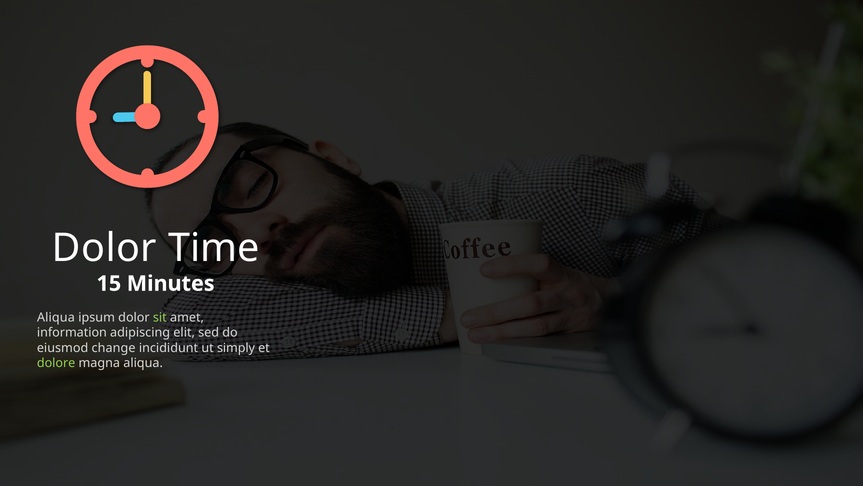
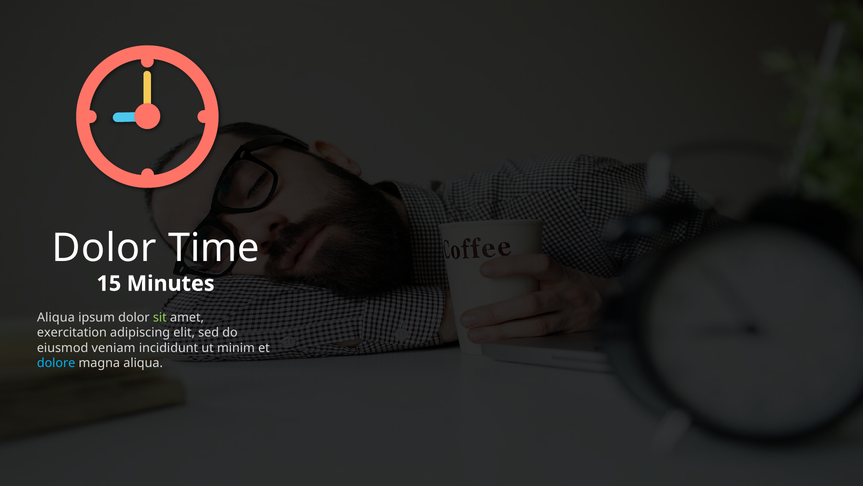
information: information -> exercitation (72, 332)
change: change -> veniam (114, 348)
simply: simply -> minim (236, 348)
dolore colour: light green -> light blue (56, 363)
